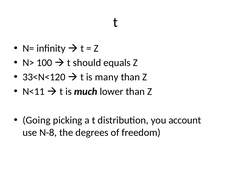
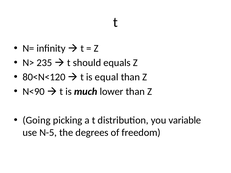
100: 100 -> 235 (44, 63)
33<N<120: 33<N<120 -> 80<N<120 (44, 77)
many: many -> equal (107, 77)
N<11: N<11 -> N<90 (34, 92)
account: account -> variable (185, 120)
N-8: N-8 -> N-5 (48, 133)
